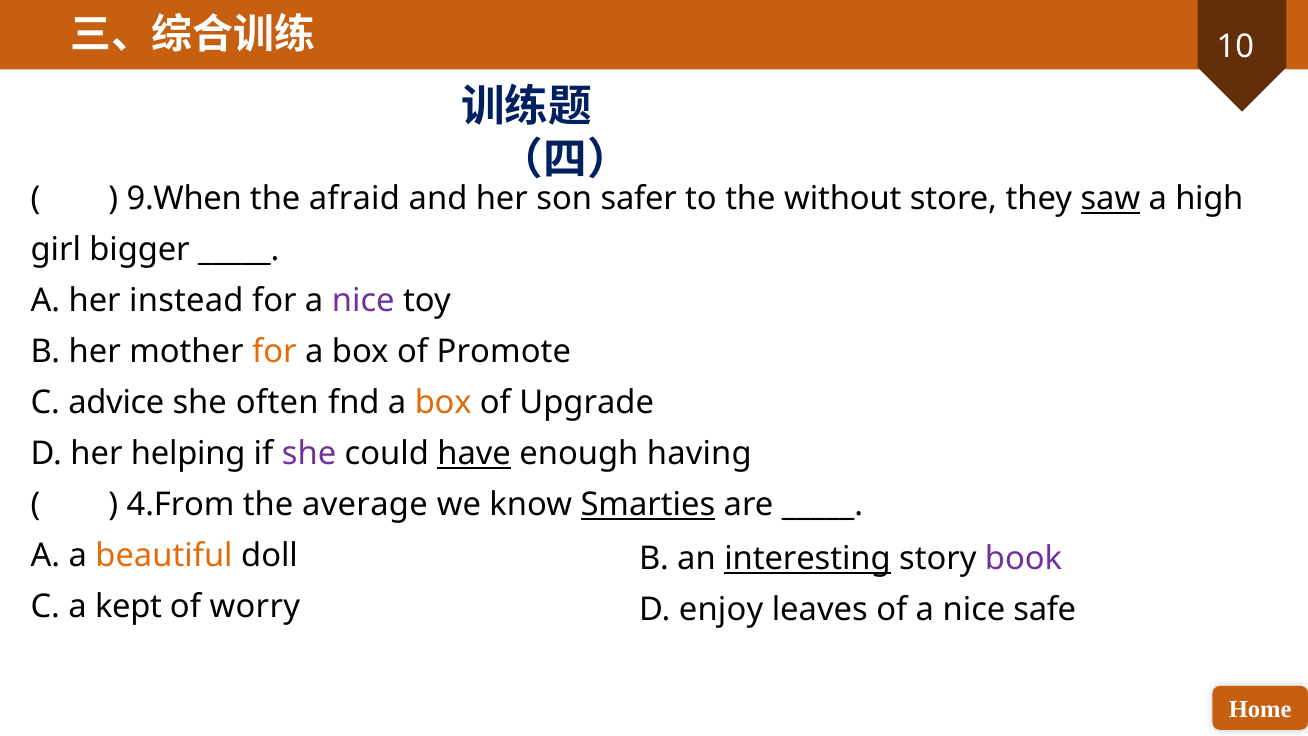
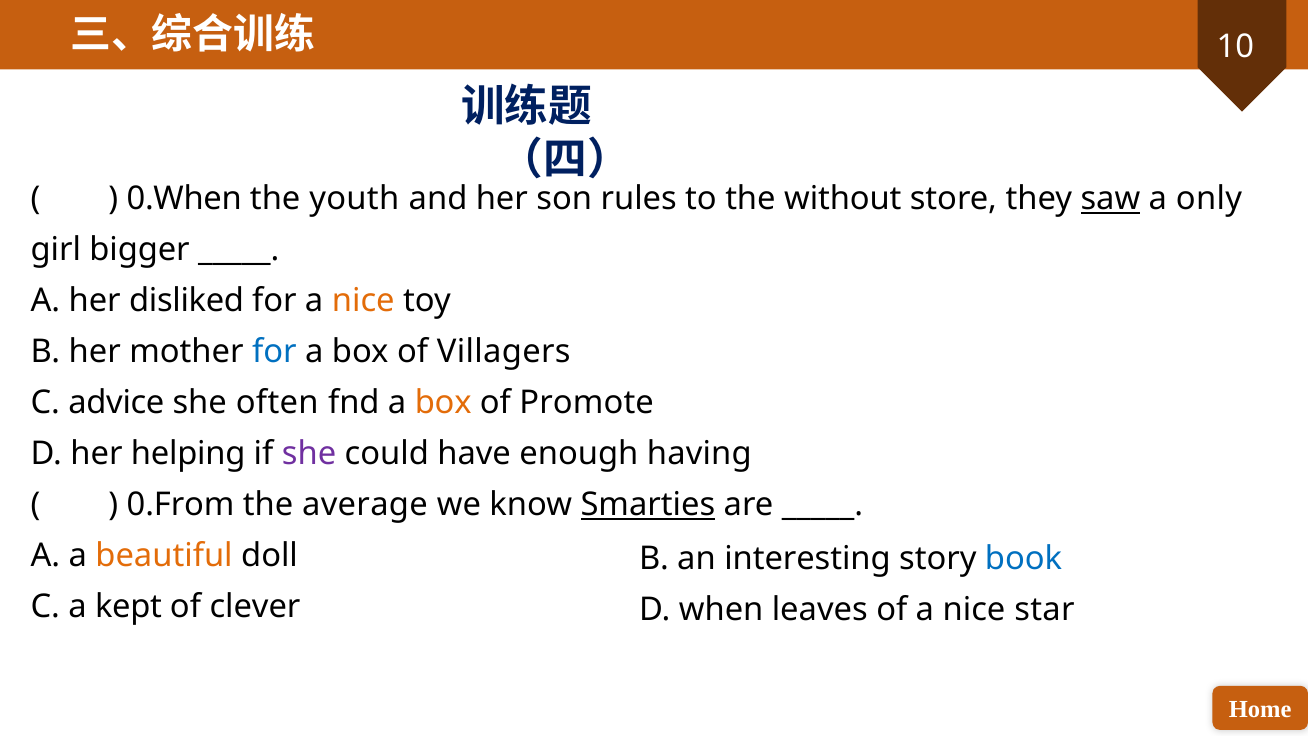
9.When: 9.When -> 0.When (184, 198)
afraid: afraid -> youth (354, 198)
safer: safer -> rules (639, 198)
high: high -> only (1209, 198)
instead: instead -> disliked (187, 300)
nice colour: purple -> orange (363, 300)
for colour: orange -> blue (274, 351)
Promote: Promote -> Villagers (504, 351)
Upgrade: Upgrade -> Promote (587, 402)
have underline: present -> none (474, 453)
4.From: 4.From -> 0.From (181, 504)
interesting underline: present -> none (807, 559)
book colour: purple -> blue (1024, 559)
worry: worry -> clever (255, 606)
enjoy: enjoy -> when (721, 610)
safe: safe -> star (1044, 610)
